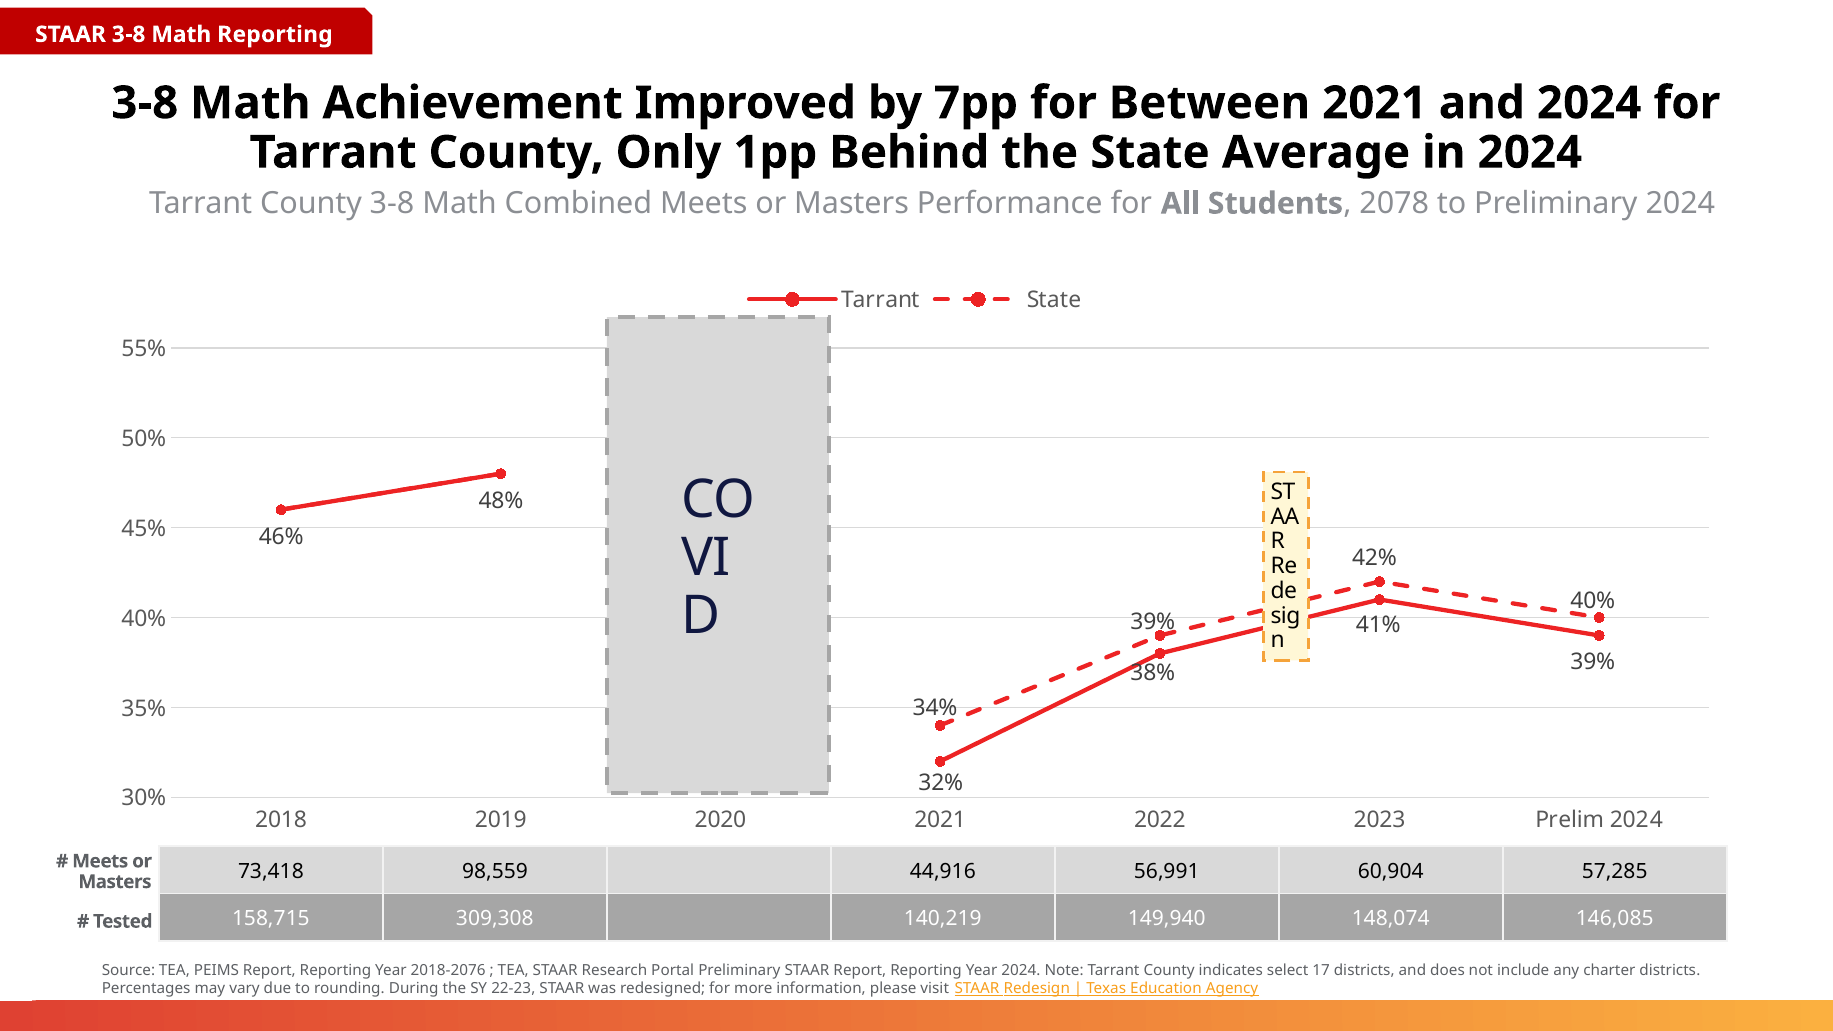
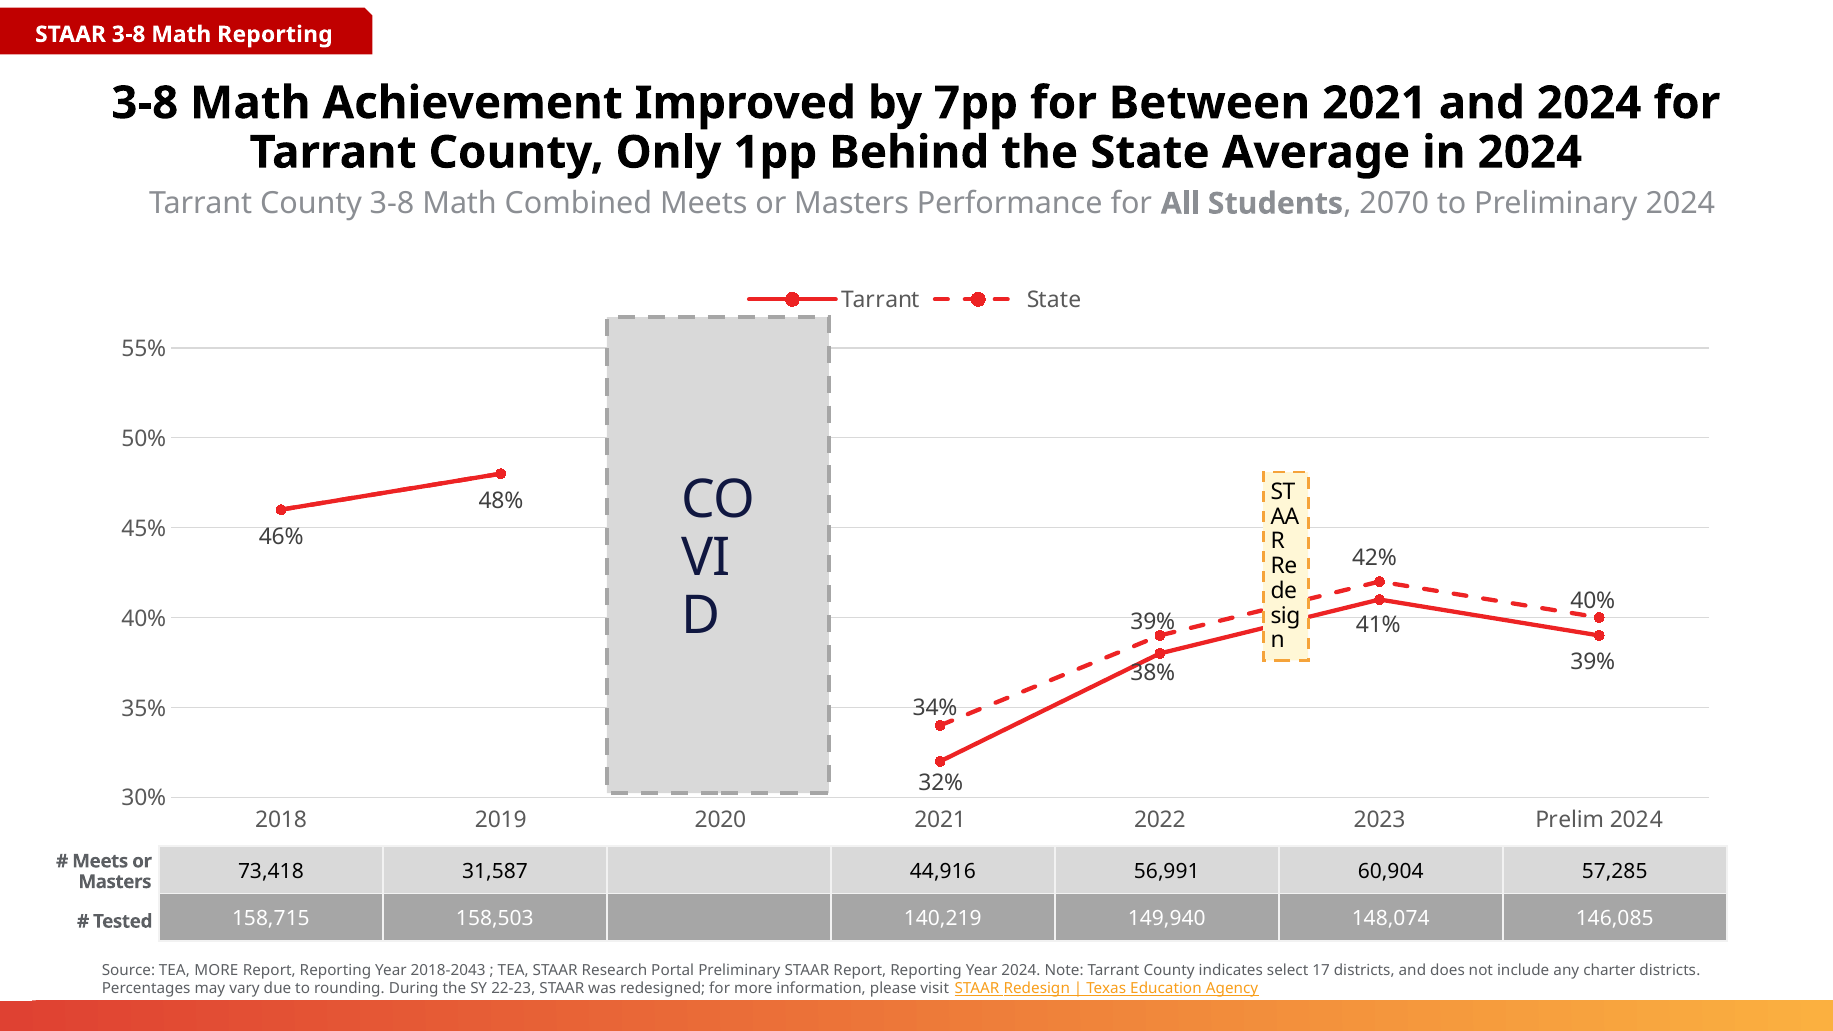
2078: 2078 -> 2070 (1394, 204)
98,559: 98,559 -> 31,587 (495, 871)
309,308: 309,308 -> 158,503 (495, 919)
TEA PEIMS: PEIMS -> MORE (216, 970)
2018-2076: 2018-2076 -> 2018-2043 (448, 970)
